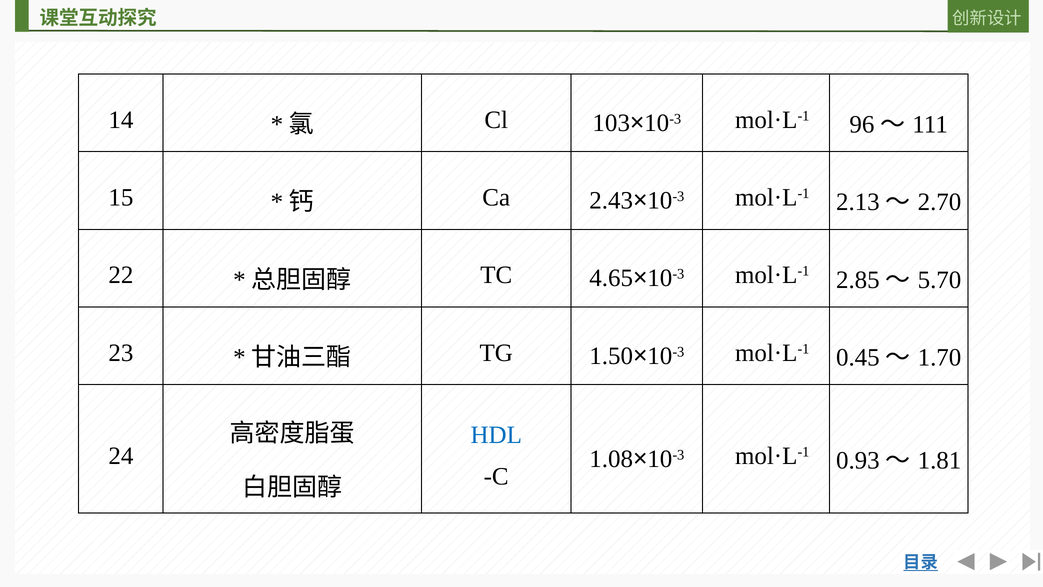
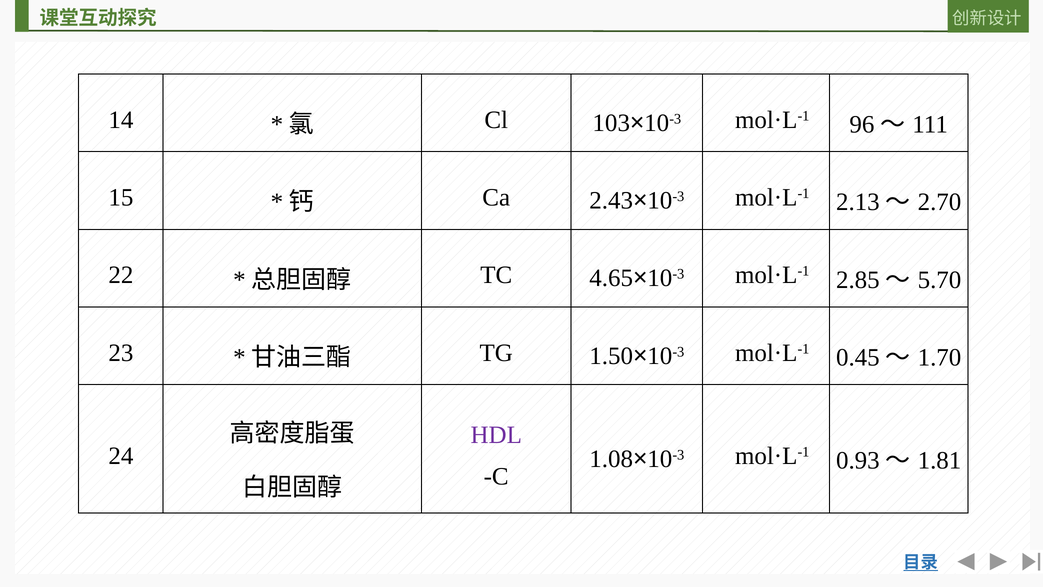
HDL colour: blue -> purple (496, 435)
